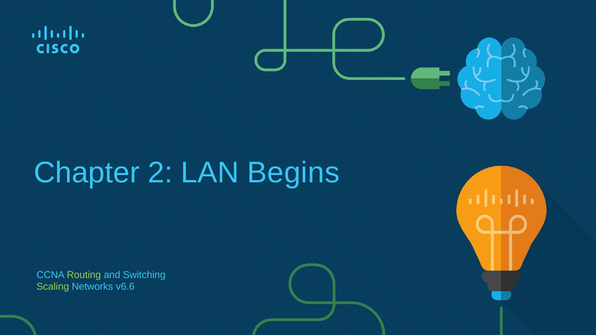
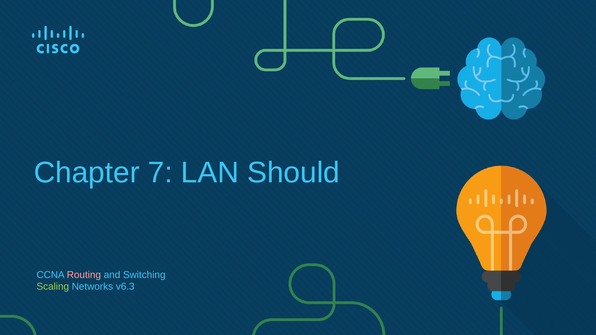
2: 2 -> 7 (160, 173)
Begins: Begins -> Should (294, 173)
Routing colour: light green -> pink (84, 275)
v6.6: v6.6 -> v6.3 (125, 287)
